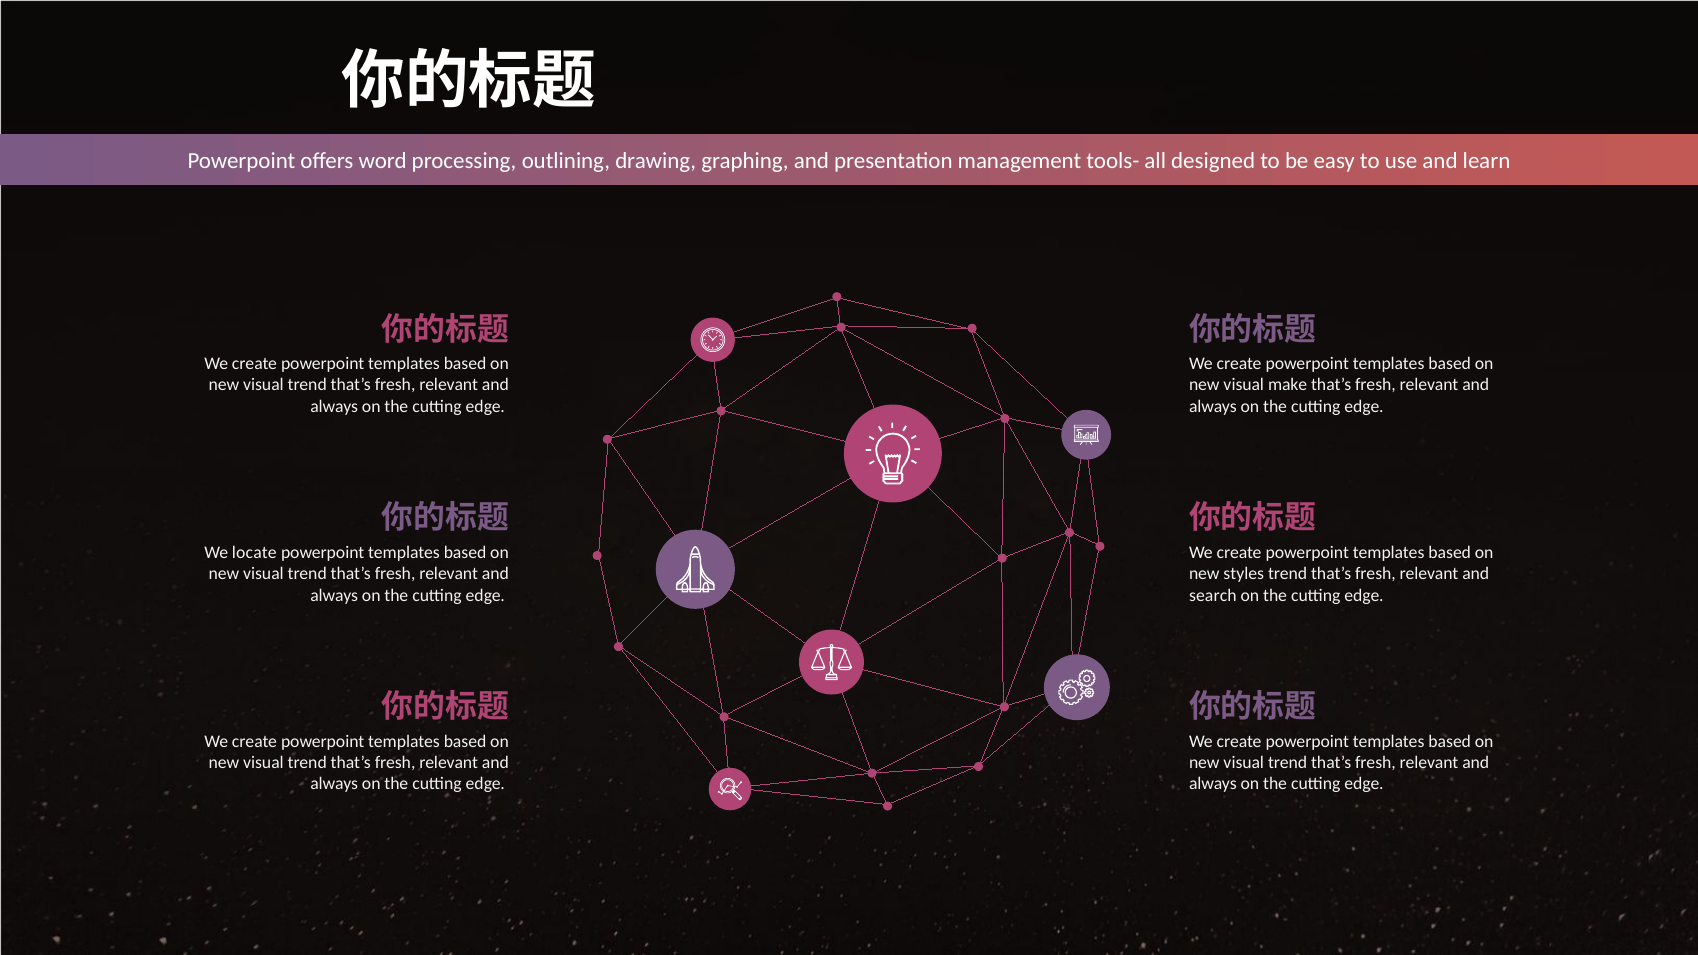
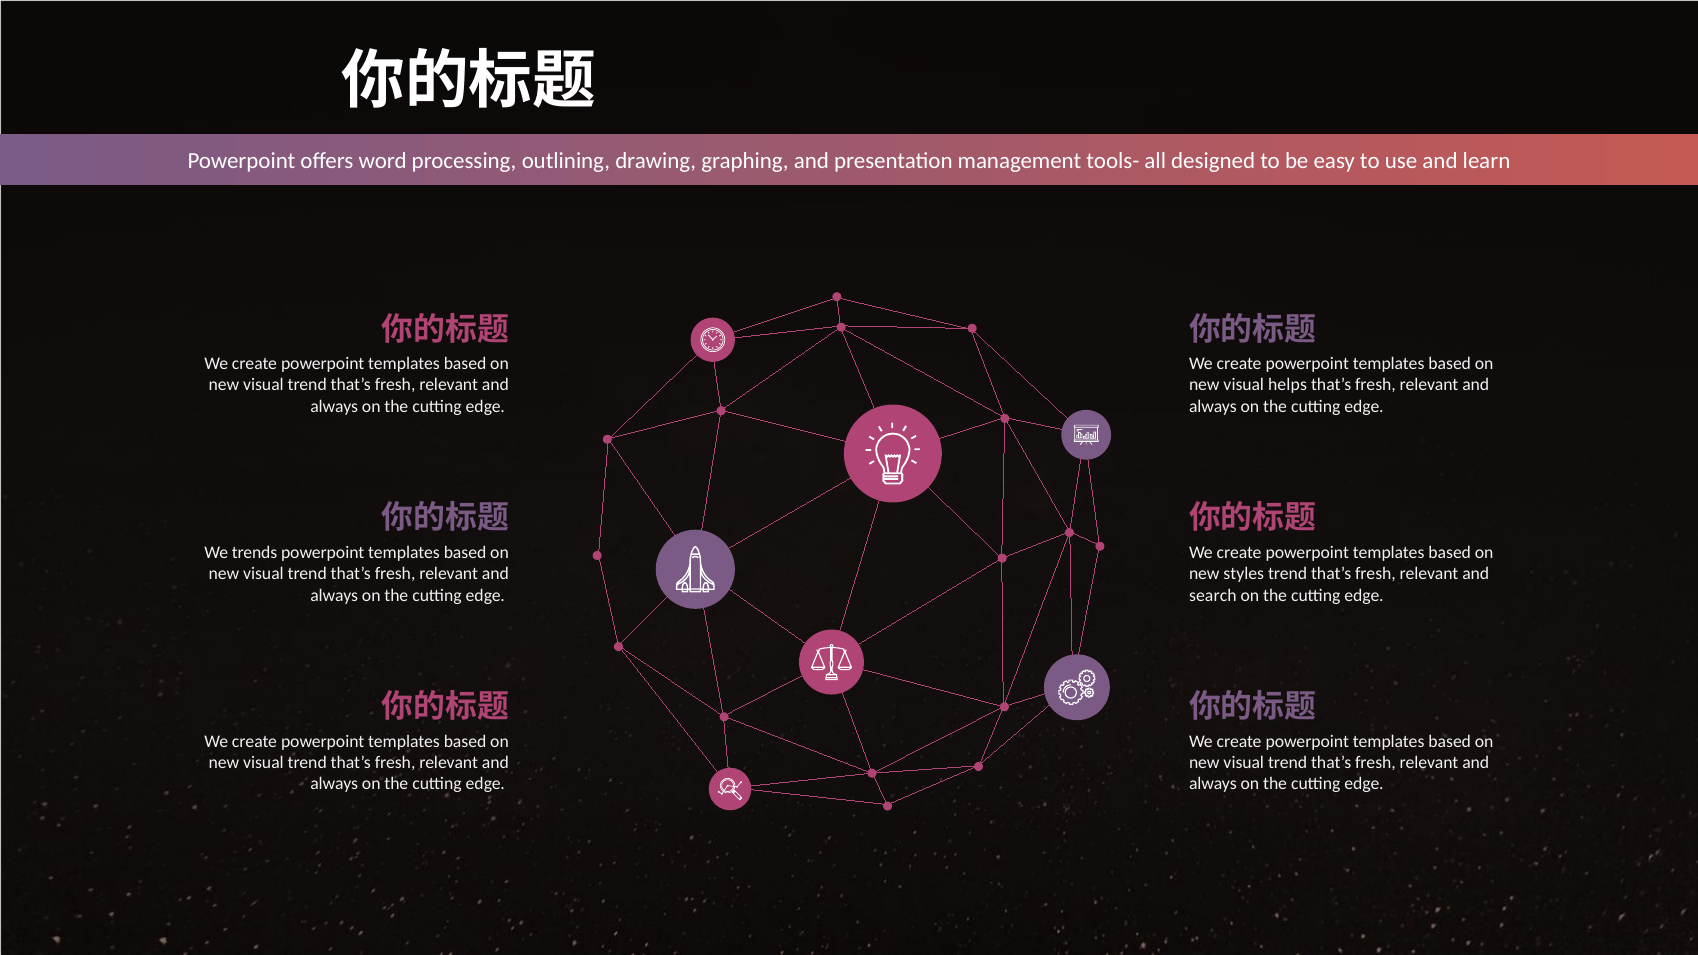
make: make -> helps (1288, 385)
locate: locate -> trends (255, 553)
